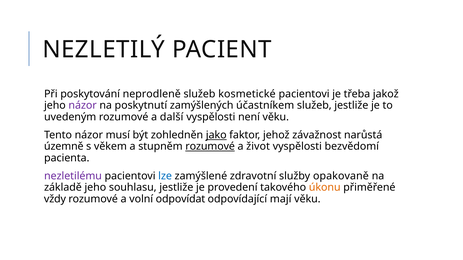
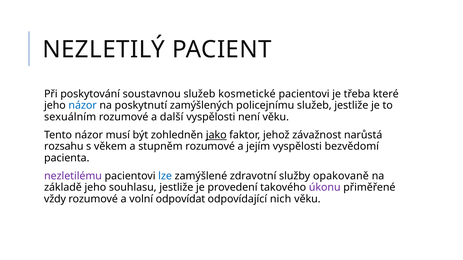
neprodleně: neprodleně -> soustavnou (152, 94)
jakož: jakož -> které (386, 94)
názor colour: purple -> blue (83, 106)
účastníkem: účastníkem -> policejnímu (265, 106)
uvedeným: uvedeným -> sexuálním (70, 117)
územně: územně -> rozsahu (64, 147)
rozumové underline: present -> none (210, 147)
život: život -> jejím (258, 147)
úkonu colour: orange -> purple (325, 188)
mají: mají -> nich (281, 199)
